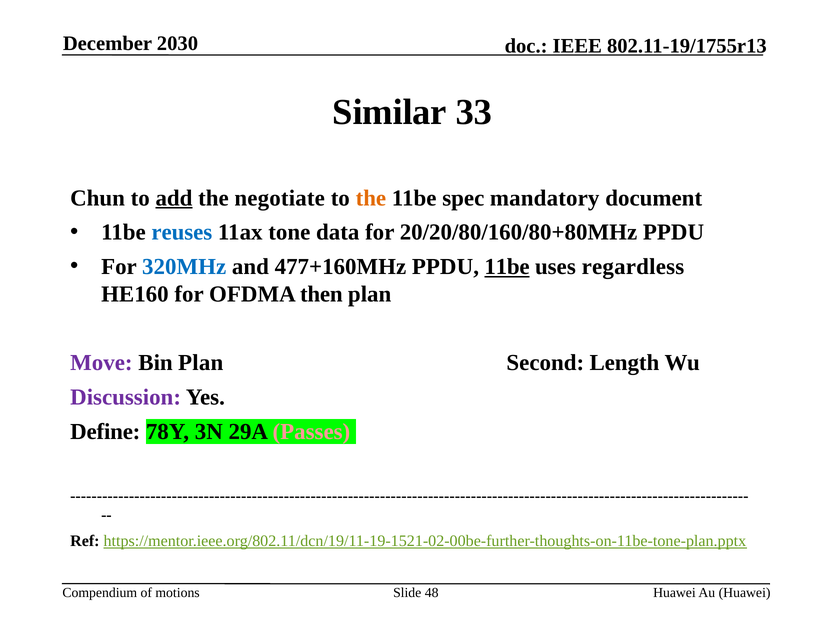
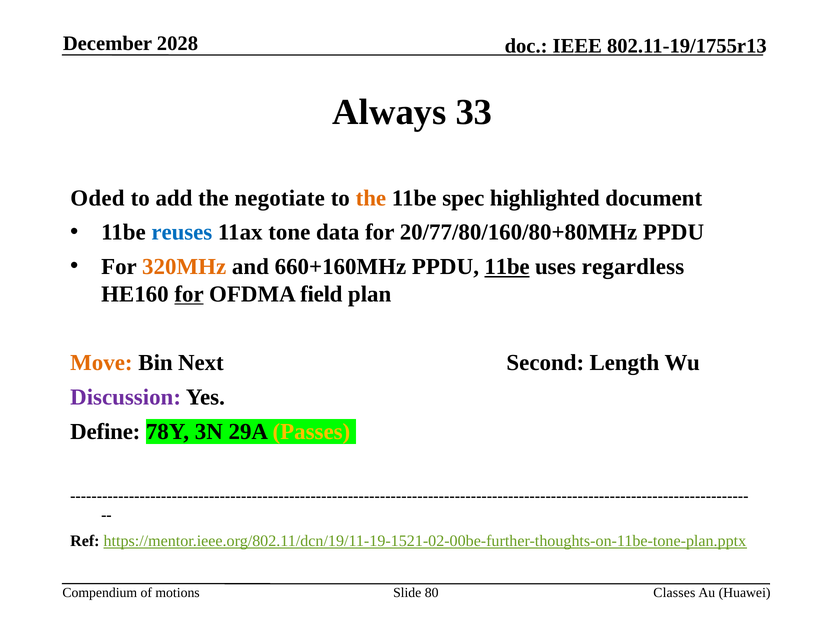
2030: 2030 -> 2028 (177, 44)
Similar: Similar -> Always (389, 112)
Chun: Chun -> Oded (97, 198)
add underline: present -> none (174, 198)
mandatory: mandatory -> highlighted (545, 198)
20/20/80/160/80+80MHz: 20/20/80/160/80+80MHz -> 20/77/80/160/80+80MHz (518, 233)
320MHz colour: blue -> orange (184, 267)
477+160MHz: 477+160MHz -> 660+160MHz (340, 267)
for underline: none -> present (189, 295)
then: then -> field (321, 295)
Move colour: purple -> orange (101, 363)
Bin Plan: Plan -> Next (201, 363)
Passes colour: pink -> yellow (311, 432)
48: 48 -> 80 (432, 593)
Huawei: Huawei -> Classes (674, 593)
